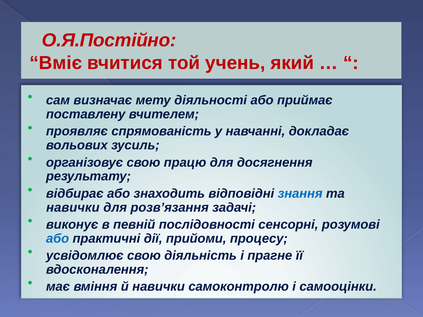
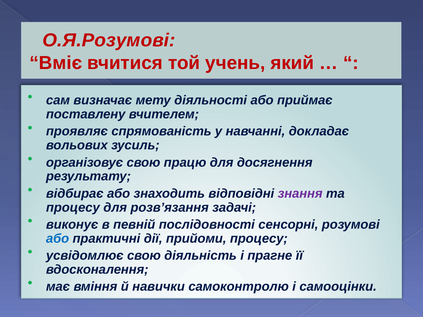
О.Я.Постійно: О.Я.Постійно -> О.Я.Розумові (109, 40)
знання colour: blue -> purple (300, 194)
навички: навички -> процесу (73, 208)
